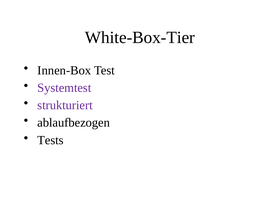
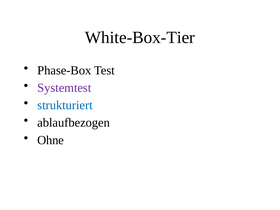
Innen-Box: Innen-Box -> Phase-Box (64, 70)
strukturiert colour: purple -> blue (65, 105)
Tests: Tests -> Ohne (51, 140)
